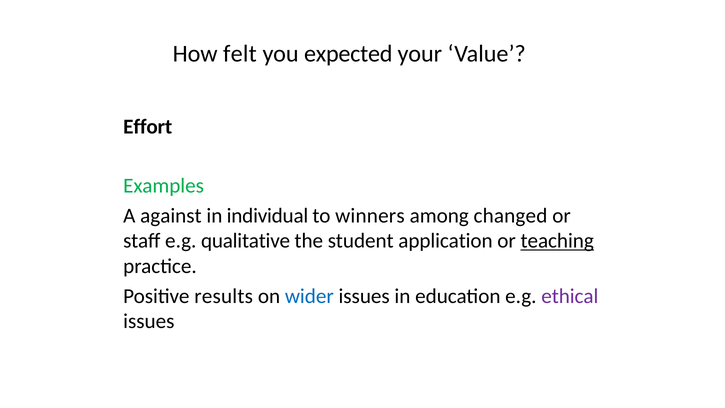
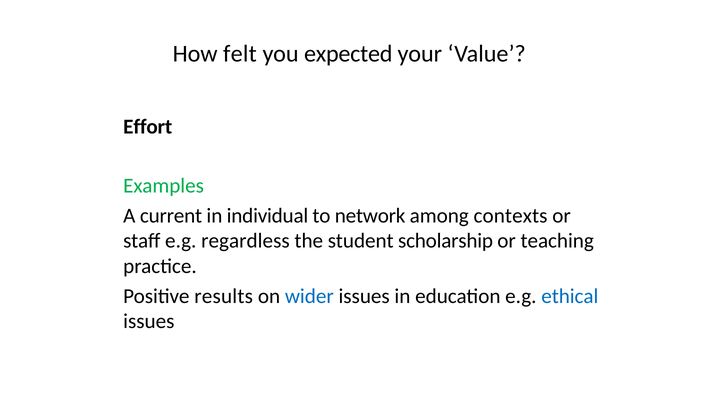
against: against -> current (171, 215)
winners: winners -> network (370, 215)
changed: changed -> contexts (510, 215)
qualitative: qualitative -> regardless (245, 241)
application: application -> scholarship (446, 241)
teaching underline: present -> none (557, 241)
ethical colour: purple -> blue (570, 296)
